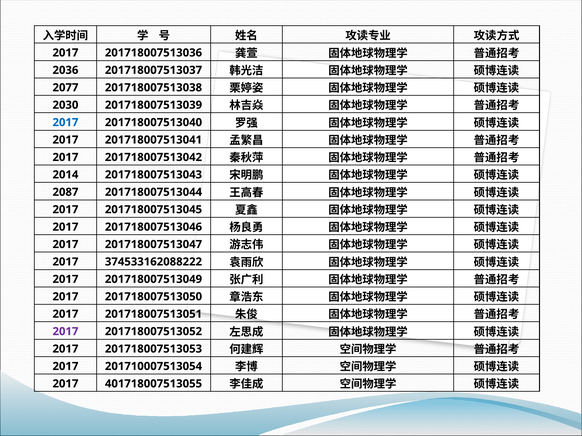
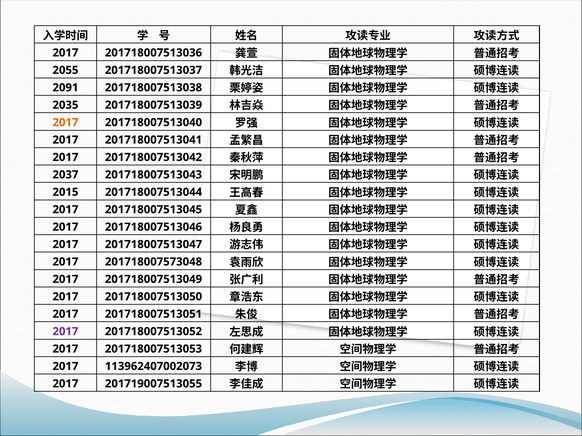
2036: 2036 -> 2055 (65, 70)
2077: 2077 -> 2091 (65, 88)
2030: 2030 -> 2035 (65, 105)
2017 colour: blue -> orange (65, 123)
2014: 2014 -> 2037 (65, 175)
2087: 2087 -> 2015 (65, 192)
374533162088222: 374533162088222 -> 201718007573048 (153, 262)
201710007513054: 201710007513054 -> 113962407002073 (153, 367)
401718007513055: 401718007513055 -> 201719007513055 (153, 384)
